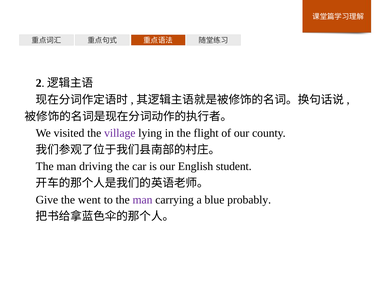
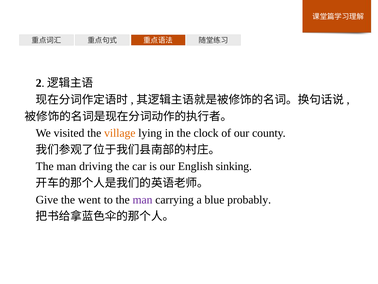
village colour: purple -> orange (120, 133)
flight: flight -> clock (206, 133)
student: student -> sinking (234, 166)
